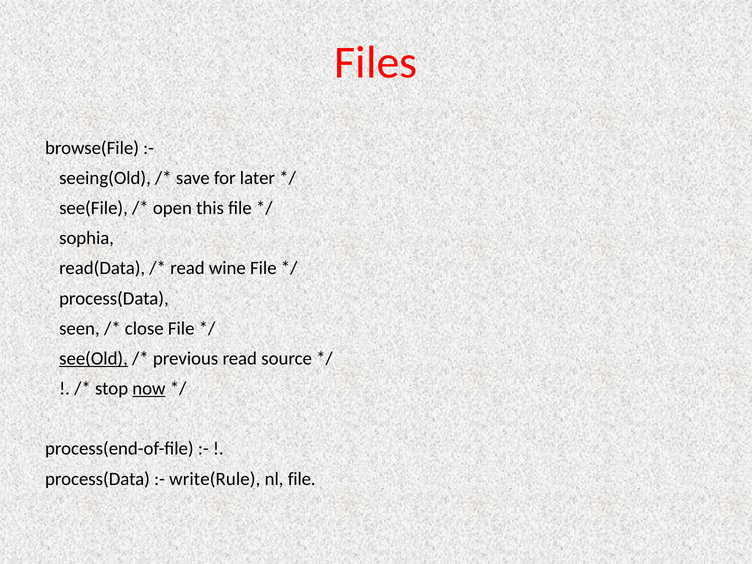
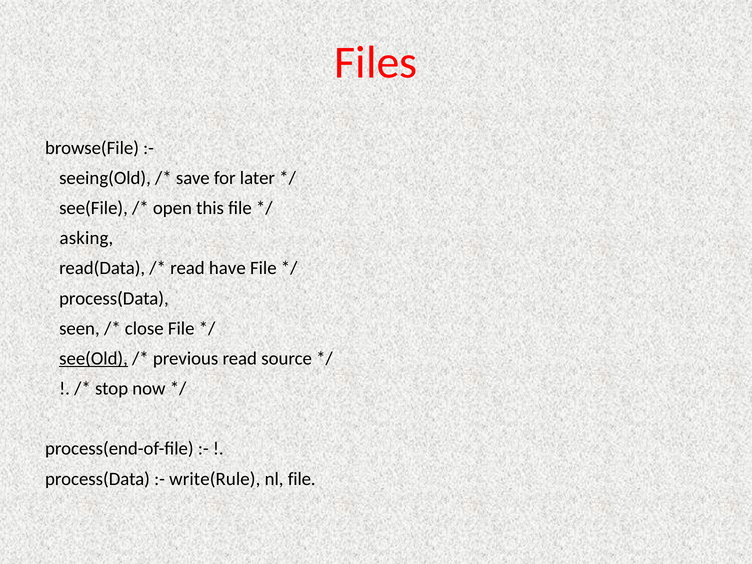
sophia: sophia -> asking (86, 238)
wine: wine -> have (227, 268)
now underline: present -> none (149, 389)
